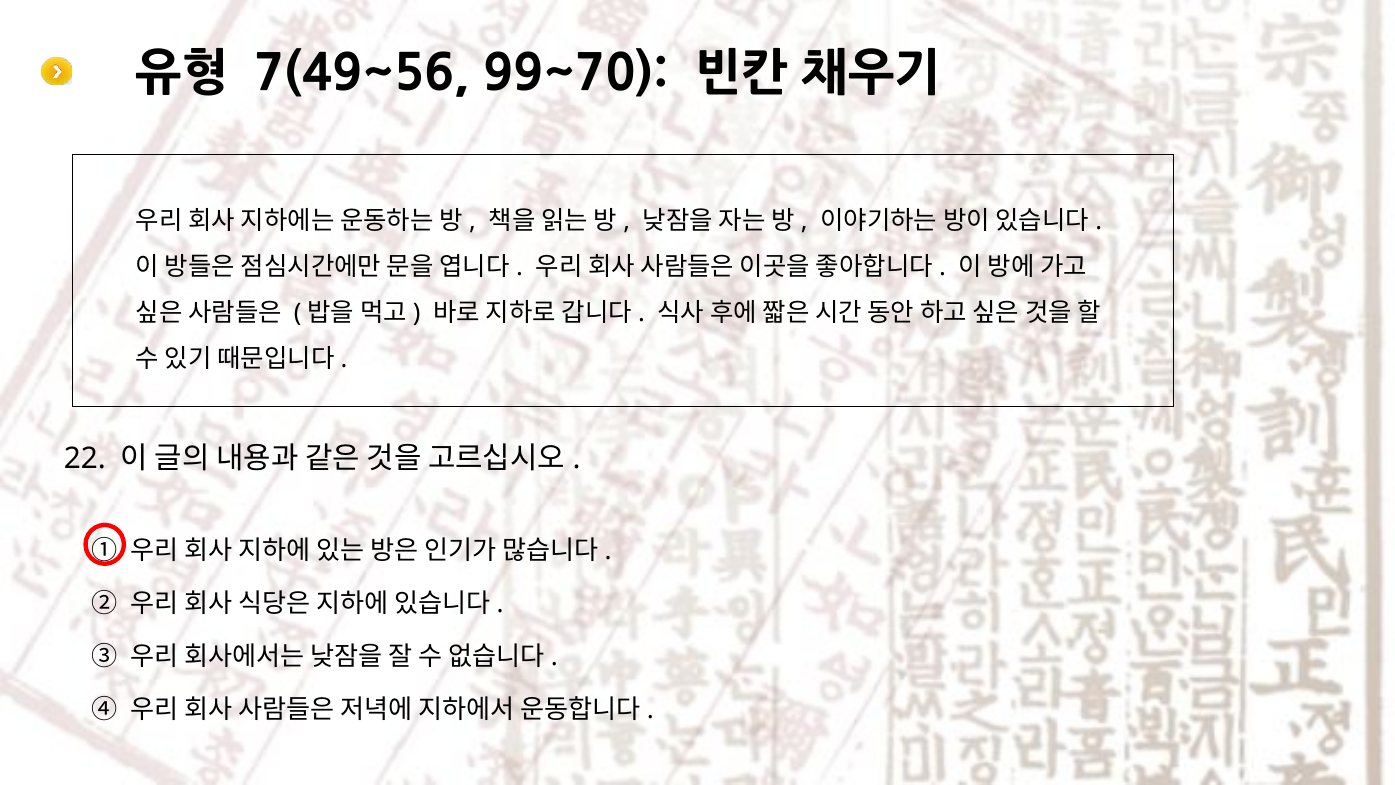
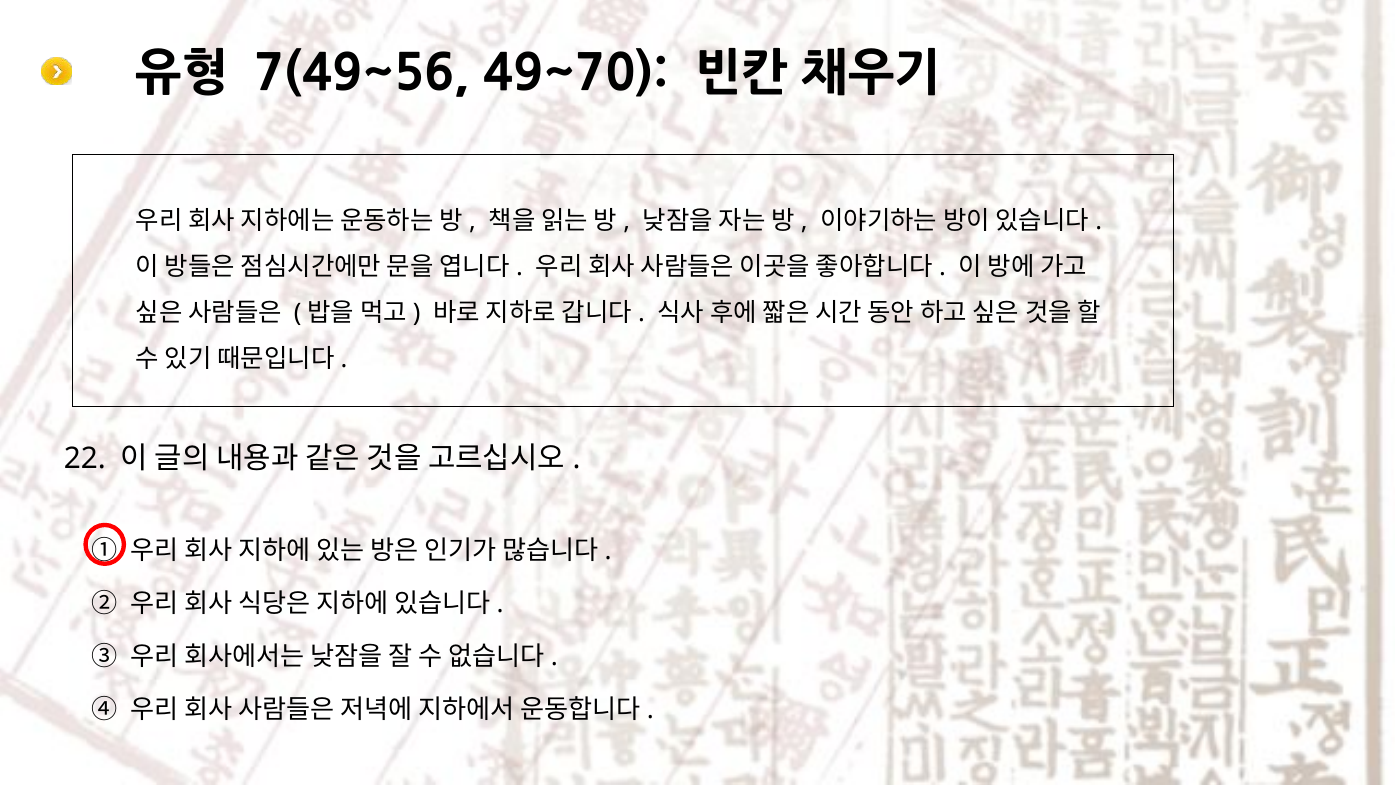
99~70: 99~70 -> 49~70 (576, 75)
